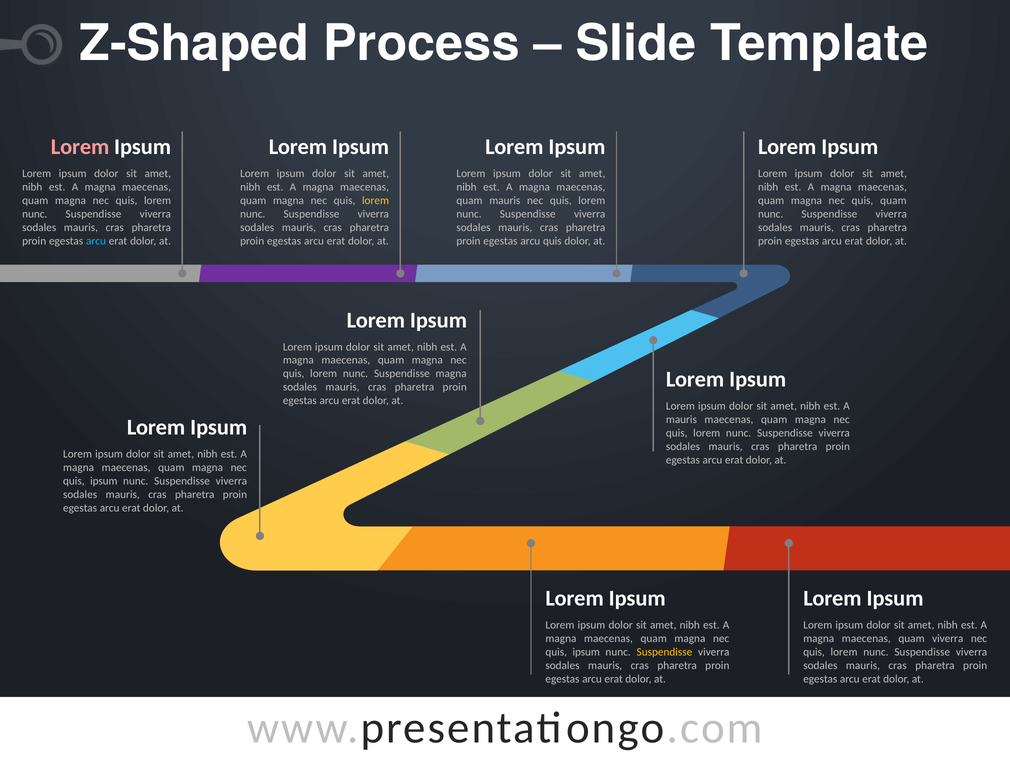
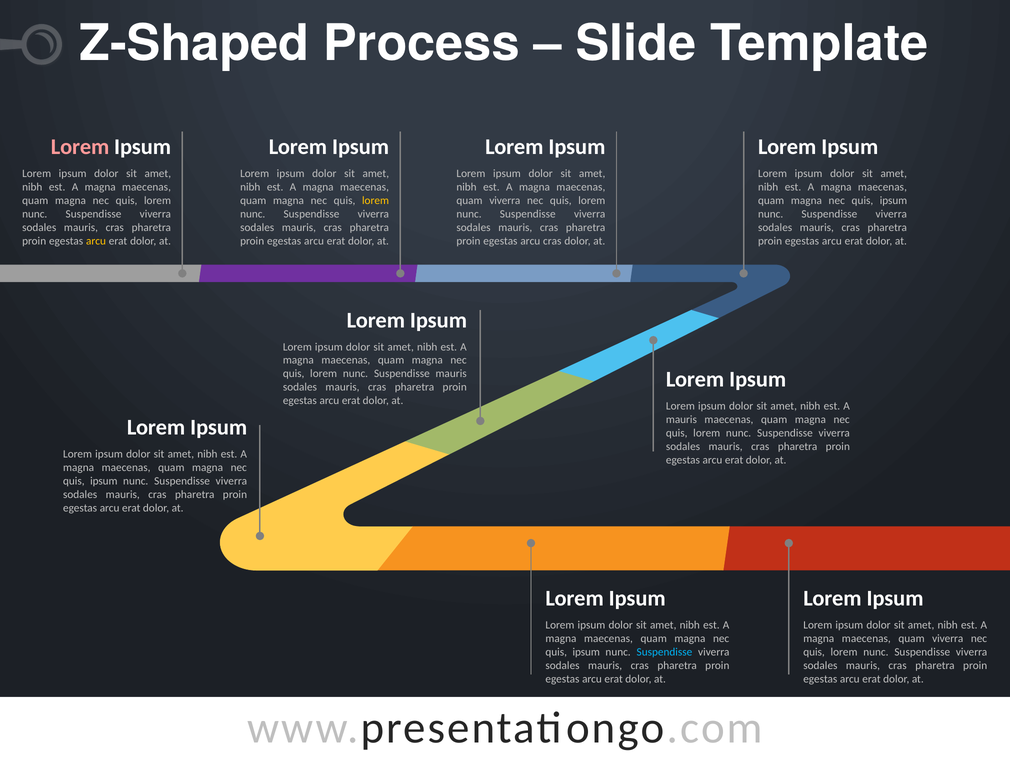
mauris: mauris -> viverra (505, 200)
quam: quam -> ipsum (893, 200)
arcu colour: light blue -> yellow (96, 241)
arcu quis: quis -> cras (552, 241)
Suspendisse magna: magna -> mauris (451, 373)
Suspendisse colour: yellow -> light blue (664, 651)
